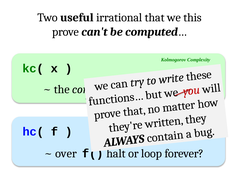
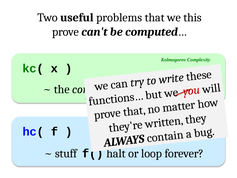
irrational: irrational -> problems (119, 17)
over: over -> stuff (66, 153)
